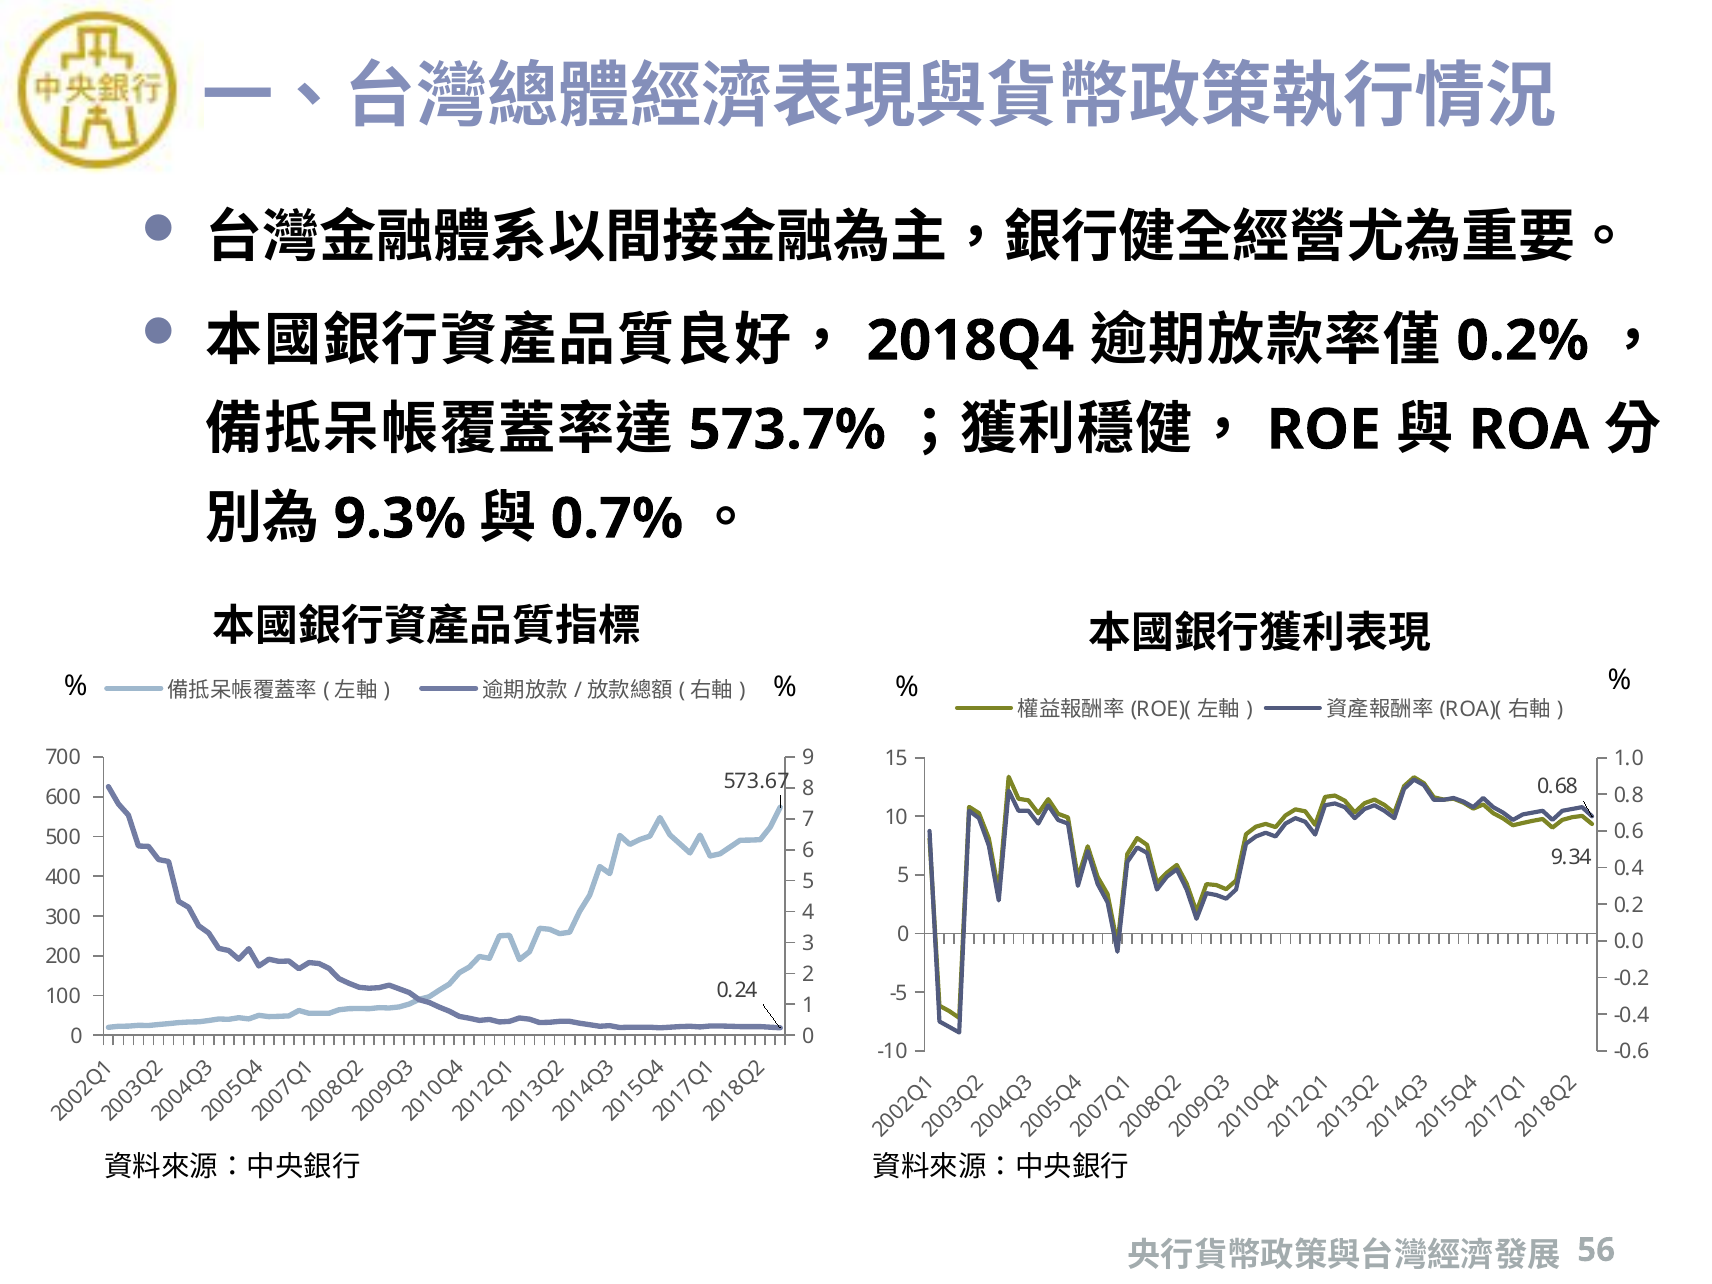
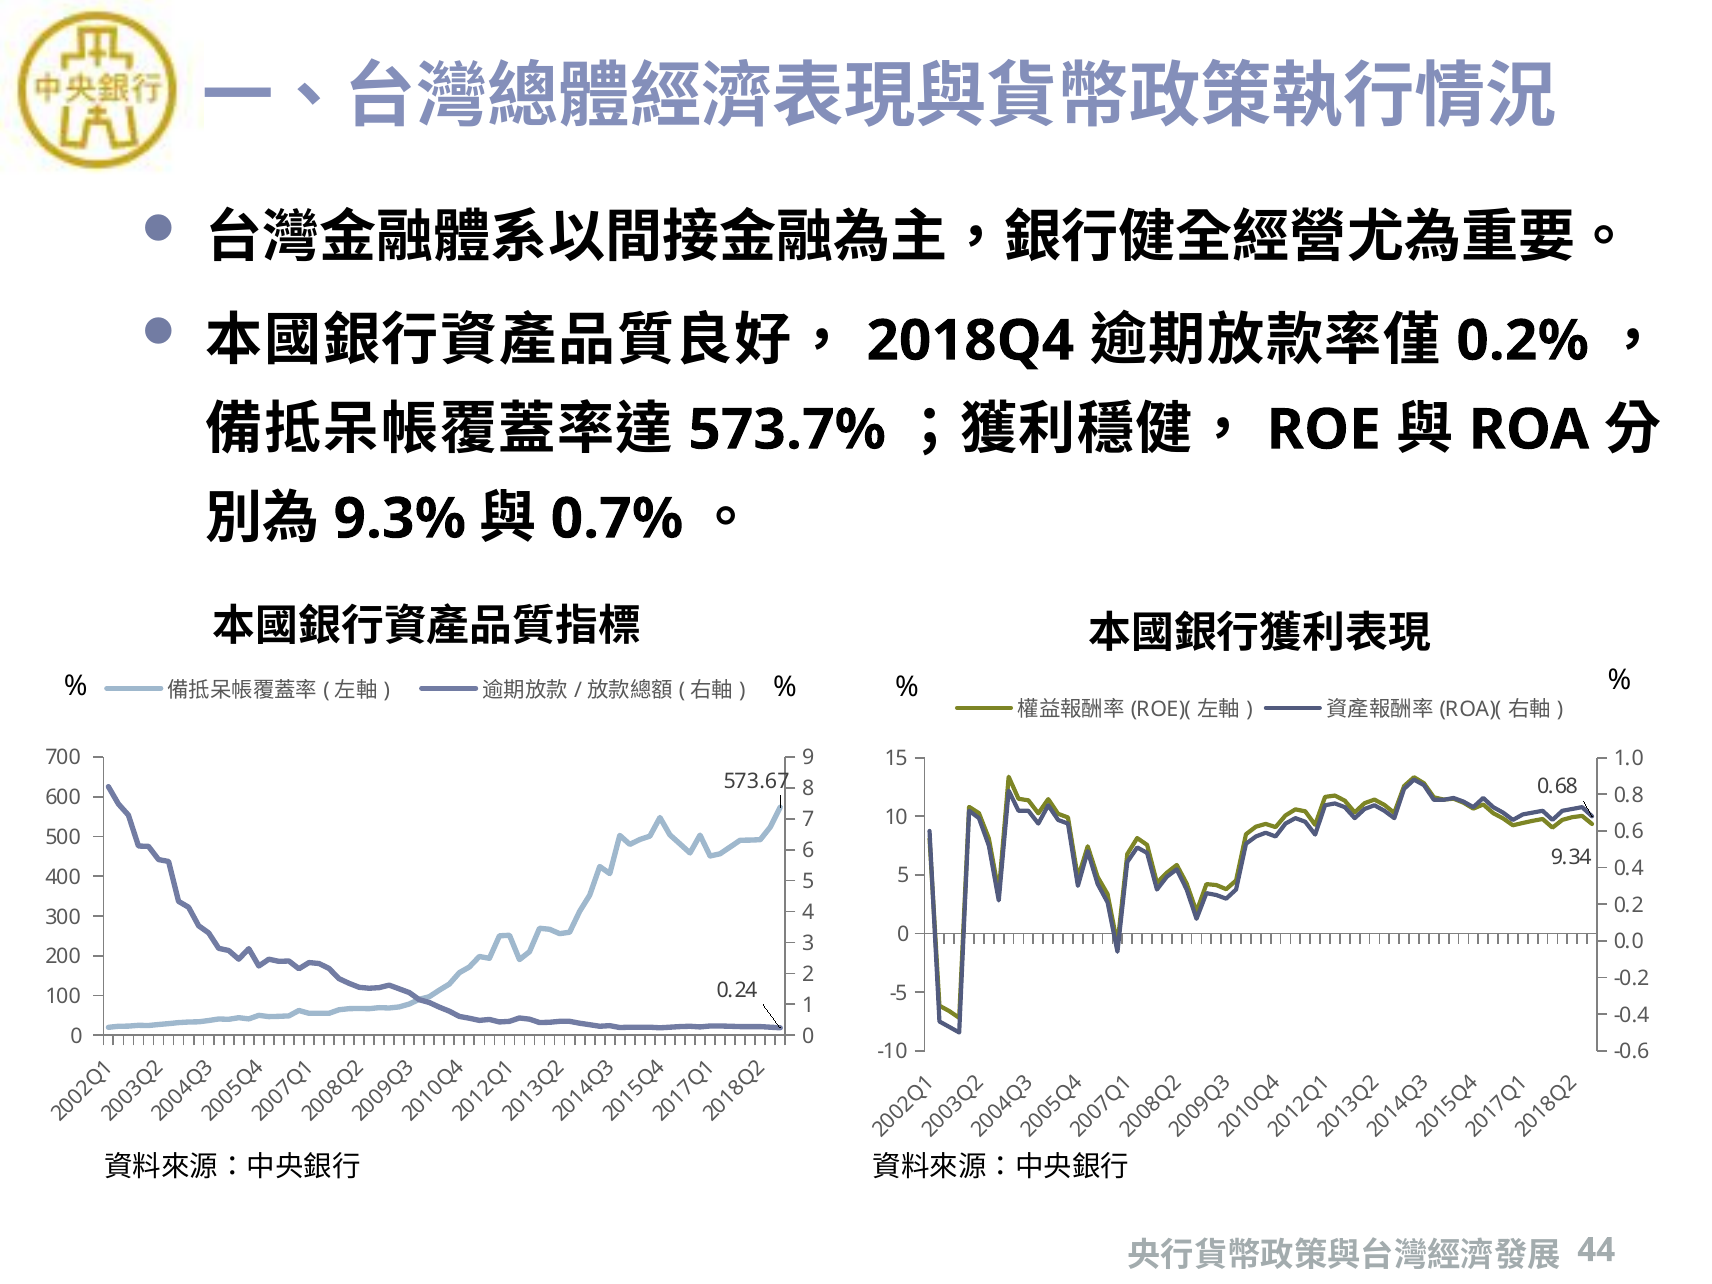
56: 56 -> 44 (1596, 1250)
